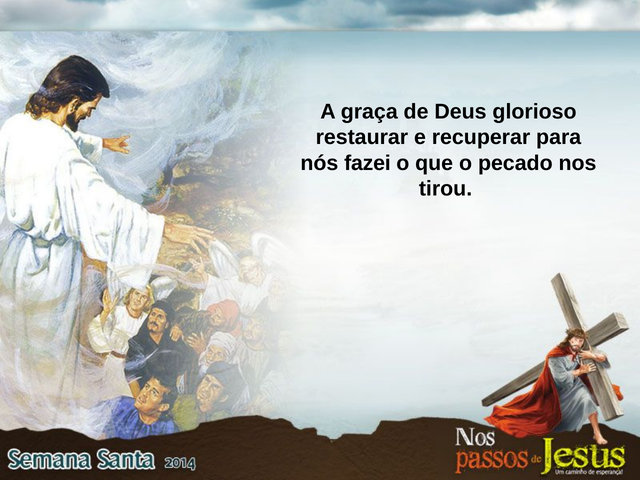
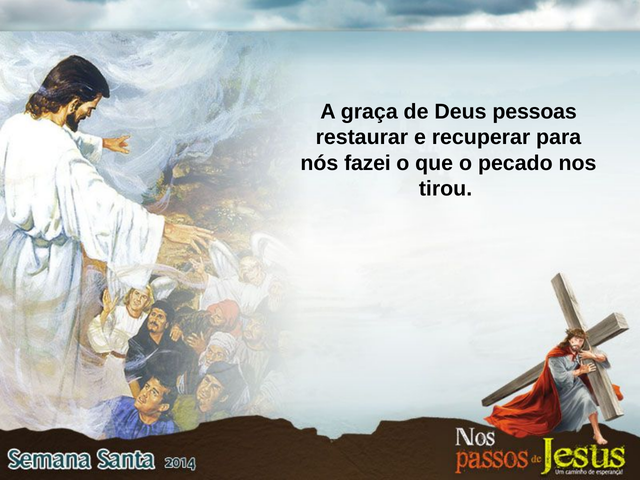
glorioso: glorioso -> pessoas (535, 112)
